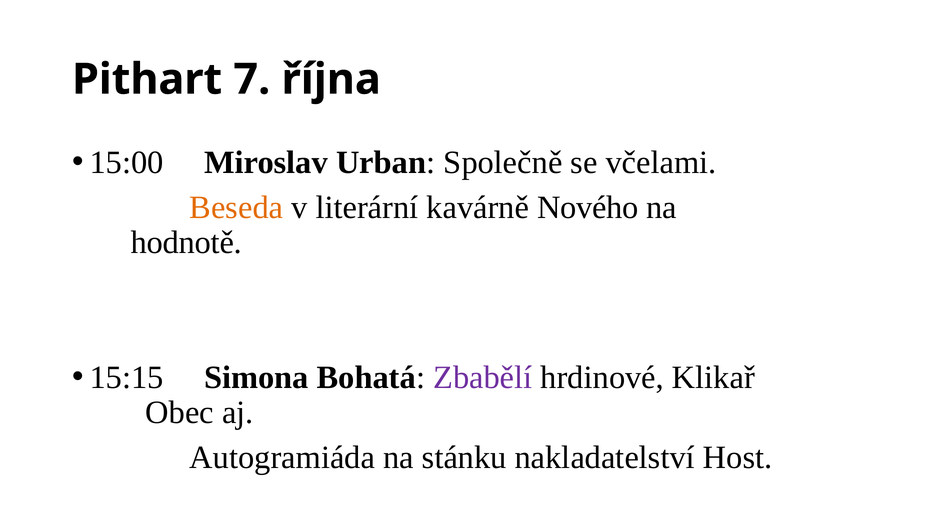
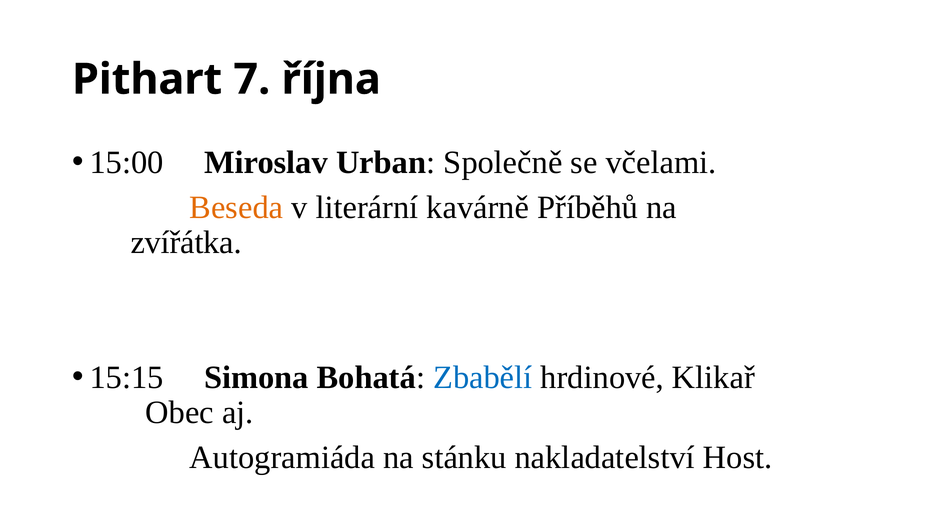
Nového: Nového -> Příběhů (588, 207)
hodnotě: hodnotě -> zvířátka (186, 242)
Zbabělí colour: purple -> blue (483, 377)
